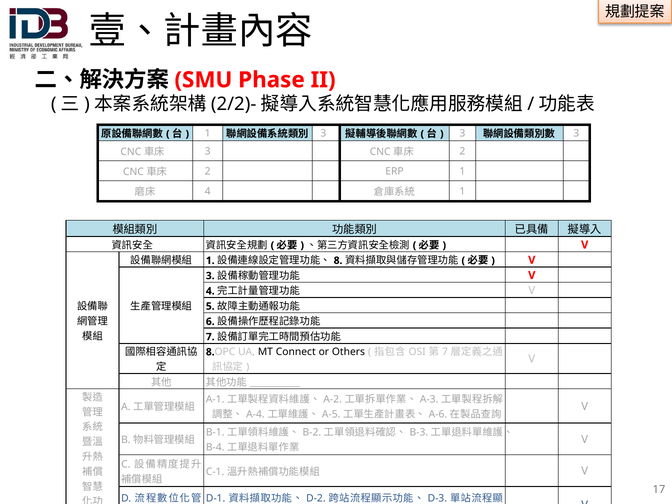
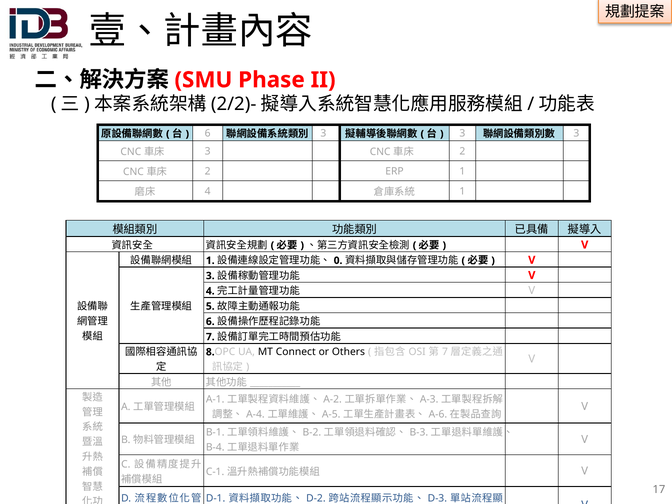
1: 1 -> 6 (208, 133)
8: 8 -> 0 (338, 261)
